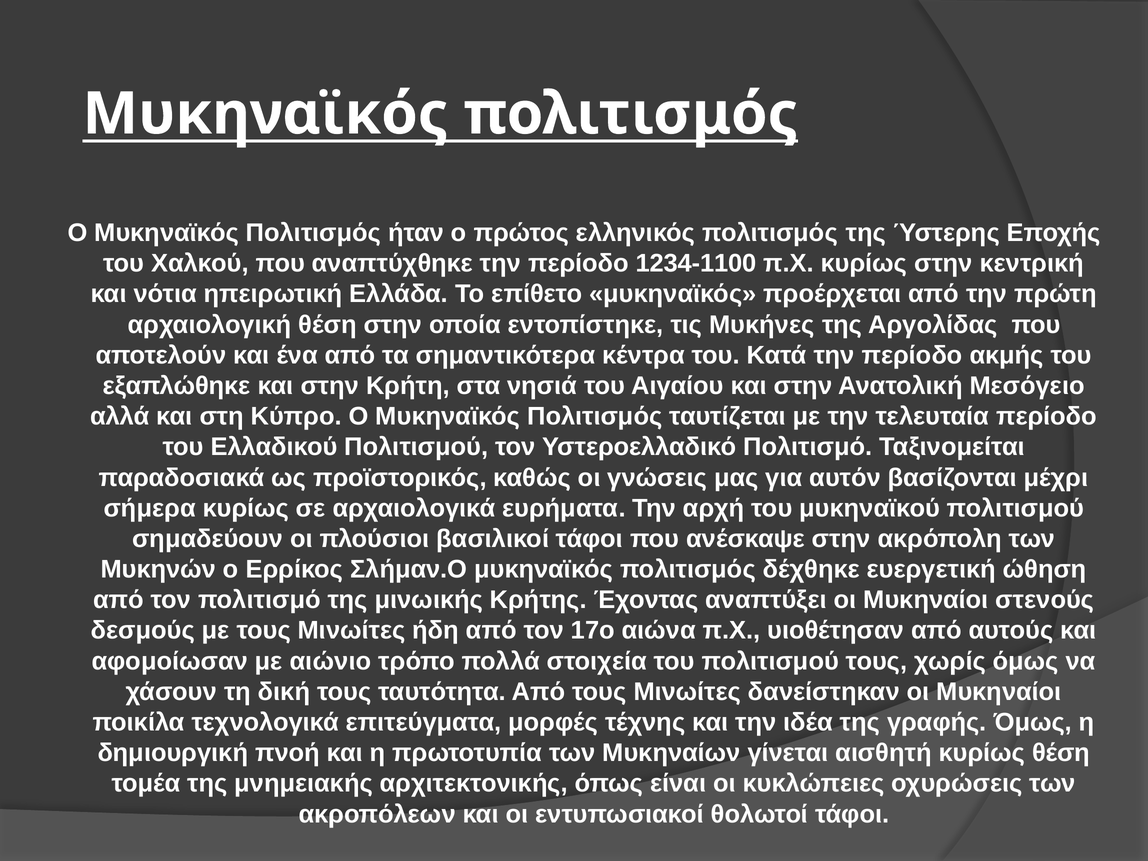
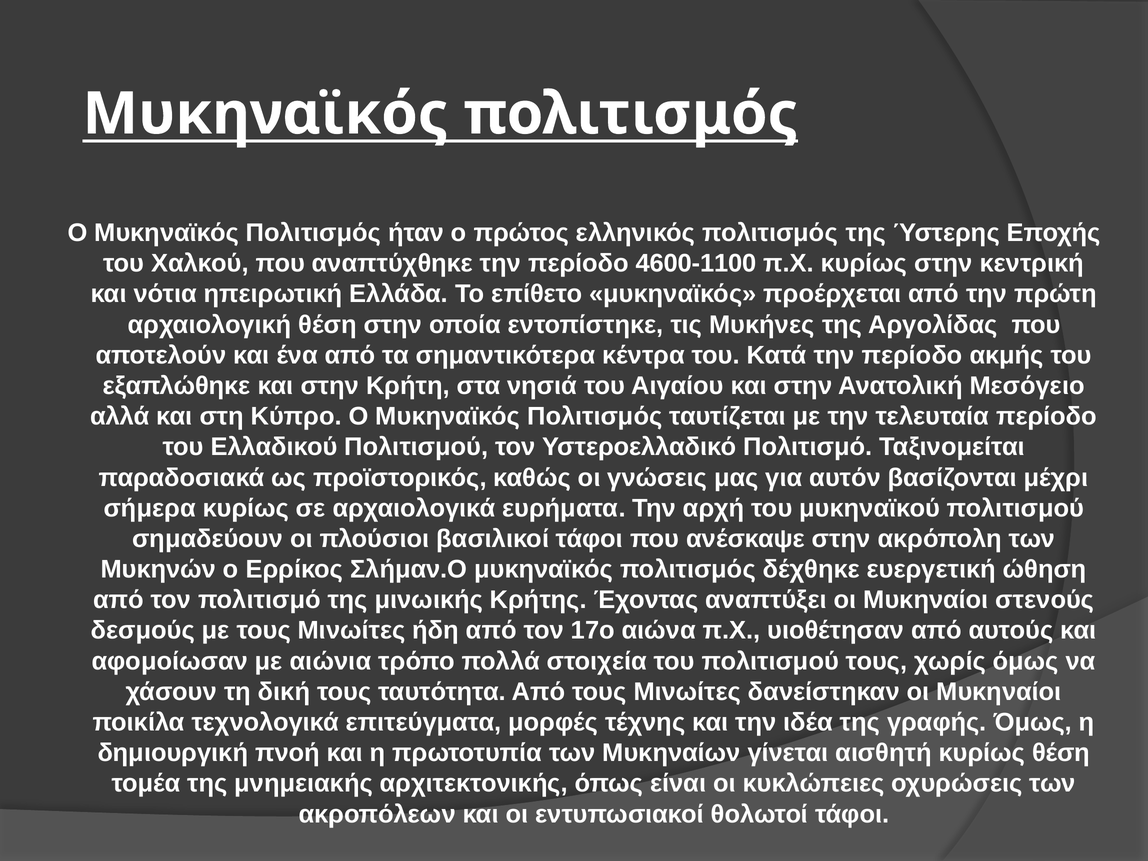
1234-1100: 1234-1100 -> 4600-1100 (696, 263)
αιώνιο: αιώνιο -> αιώνια (330, 661)
